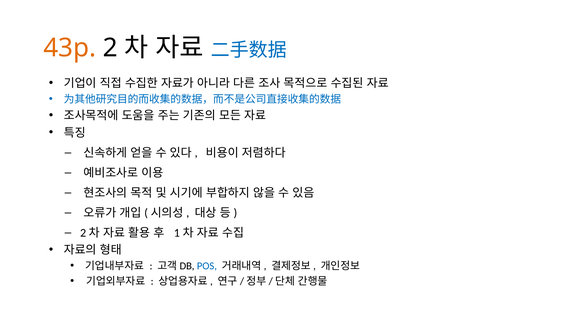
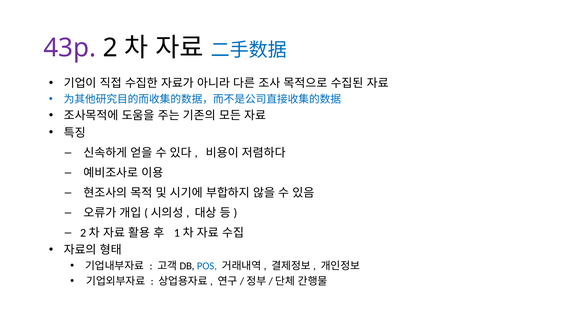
43p colour: orange -> purple (70, 48)
